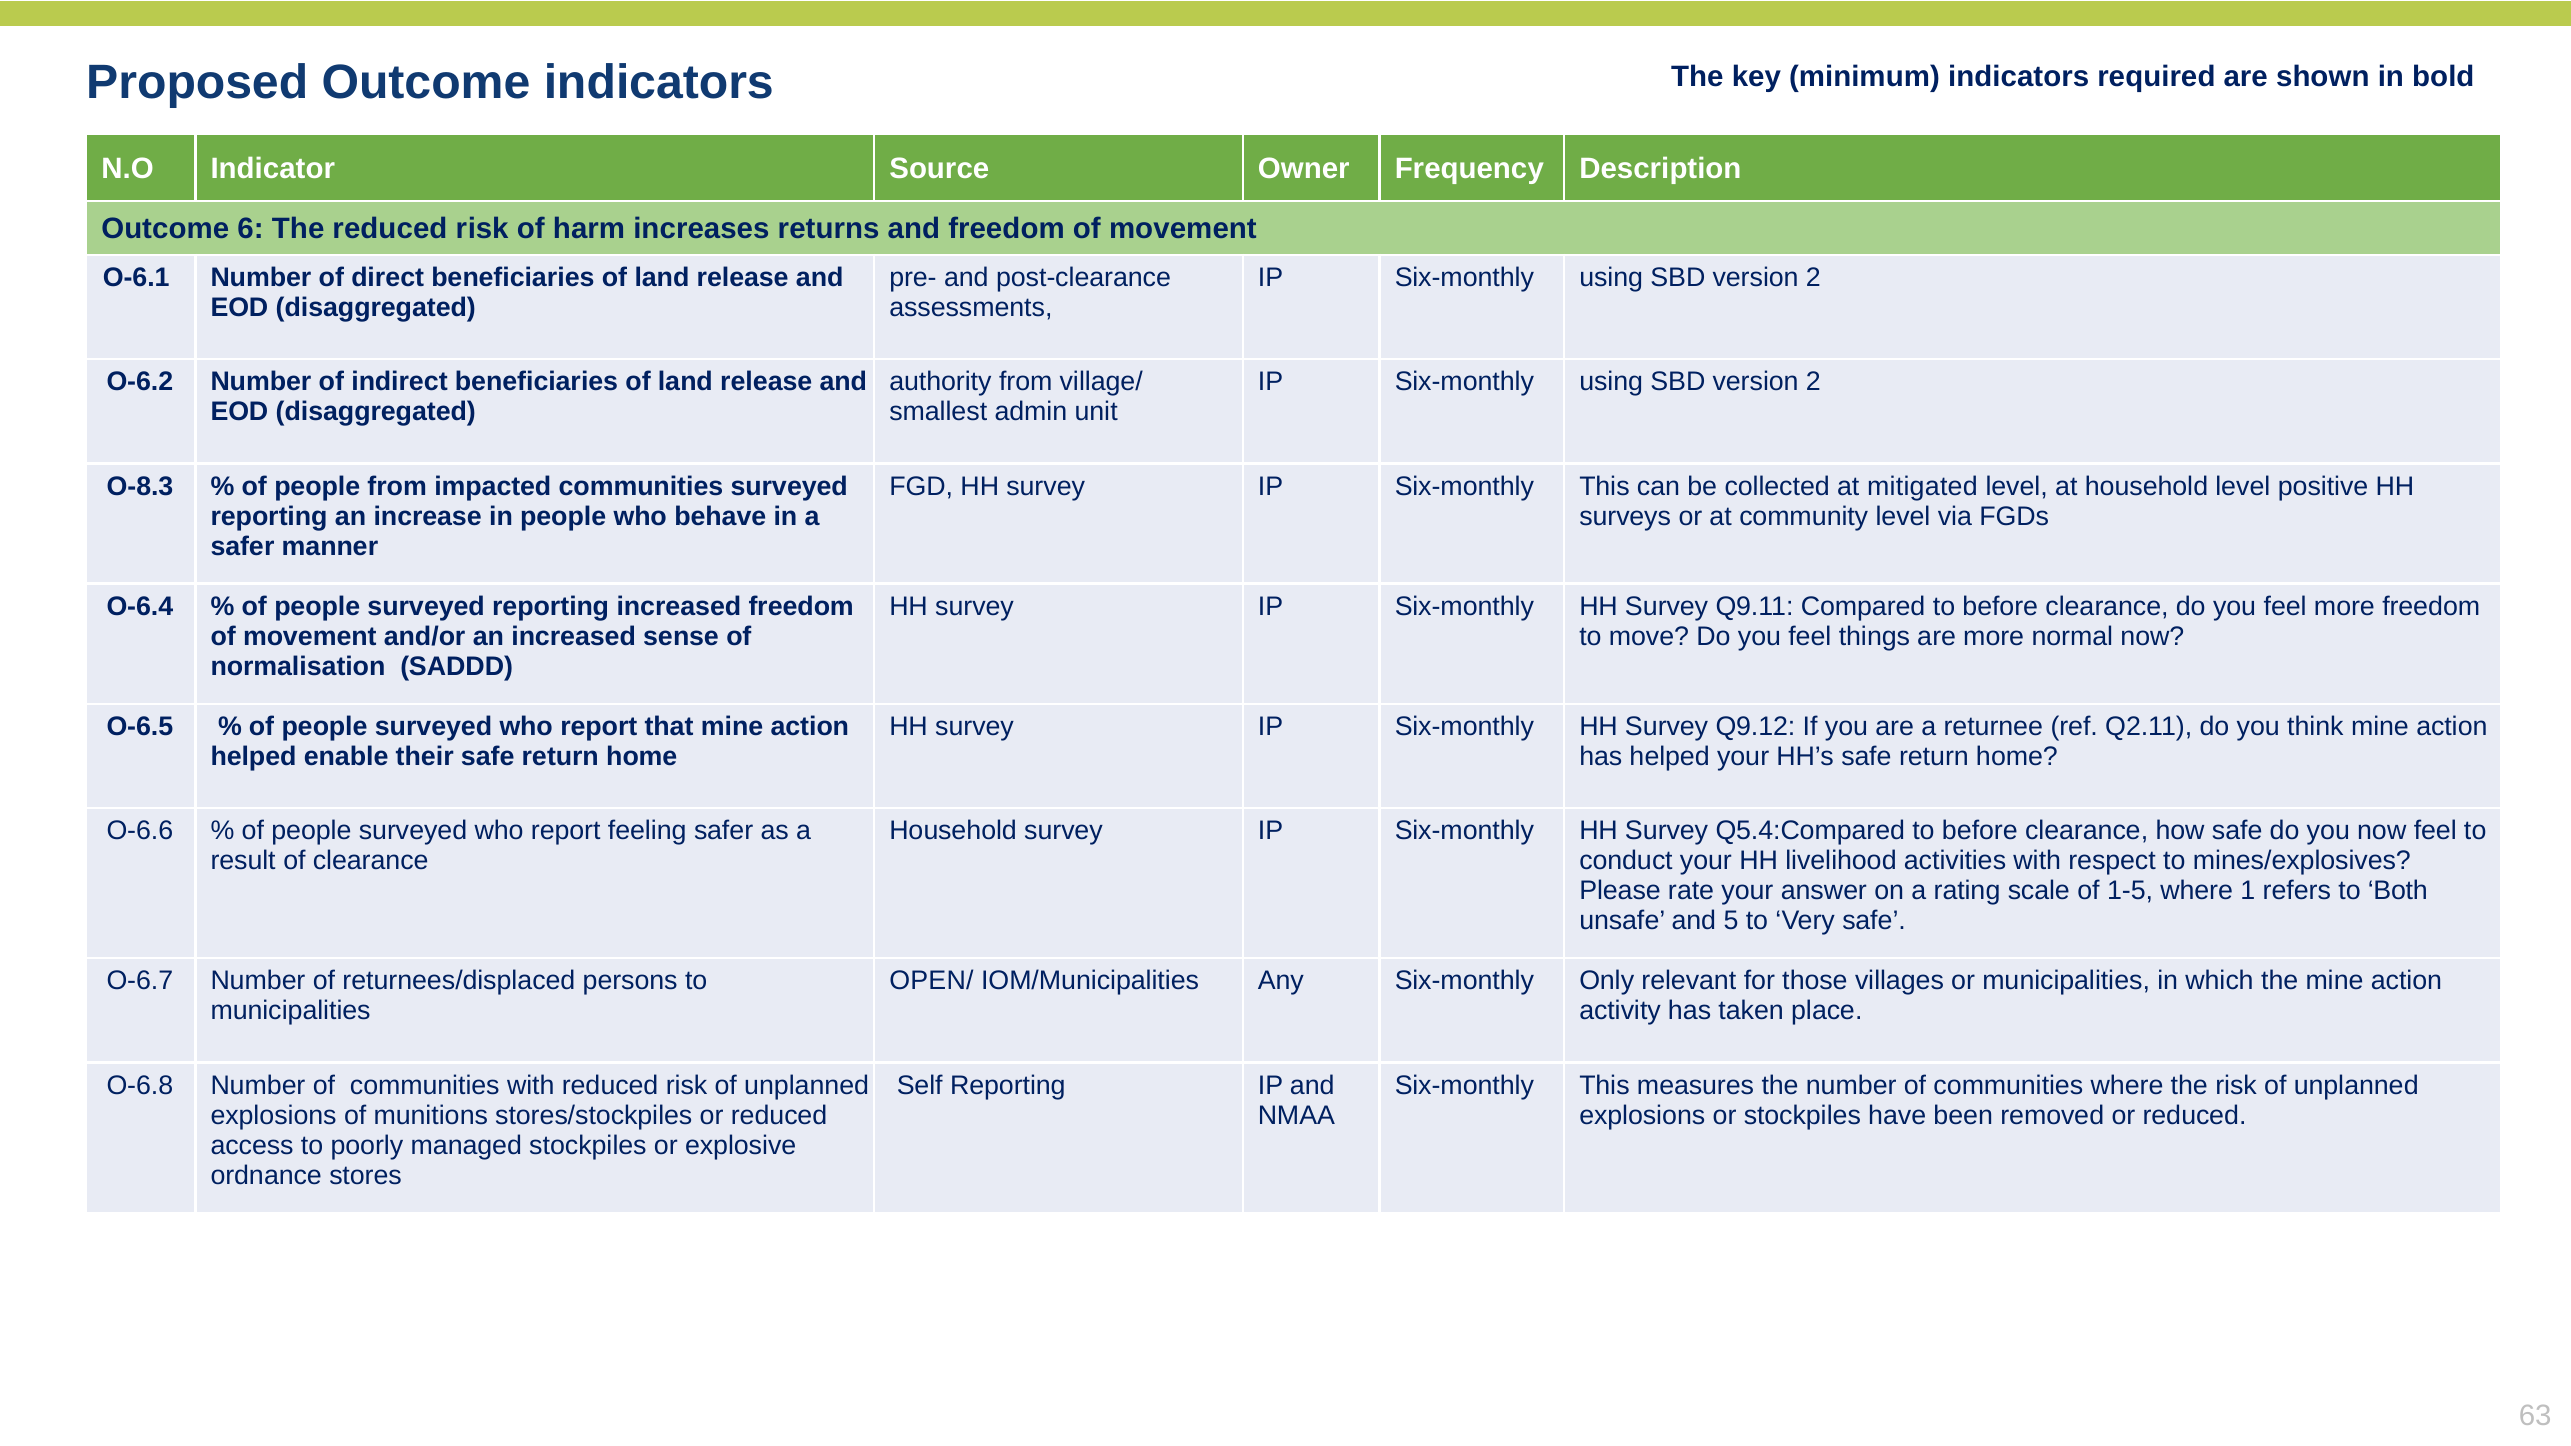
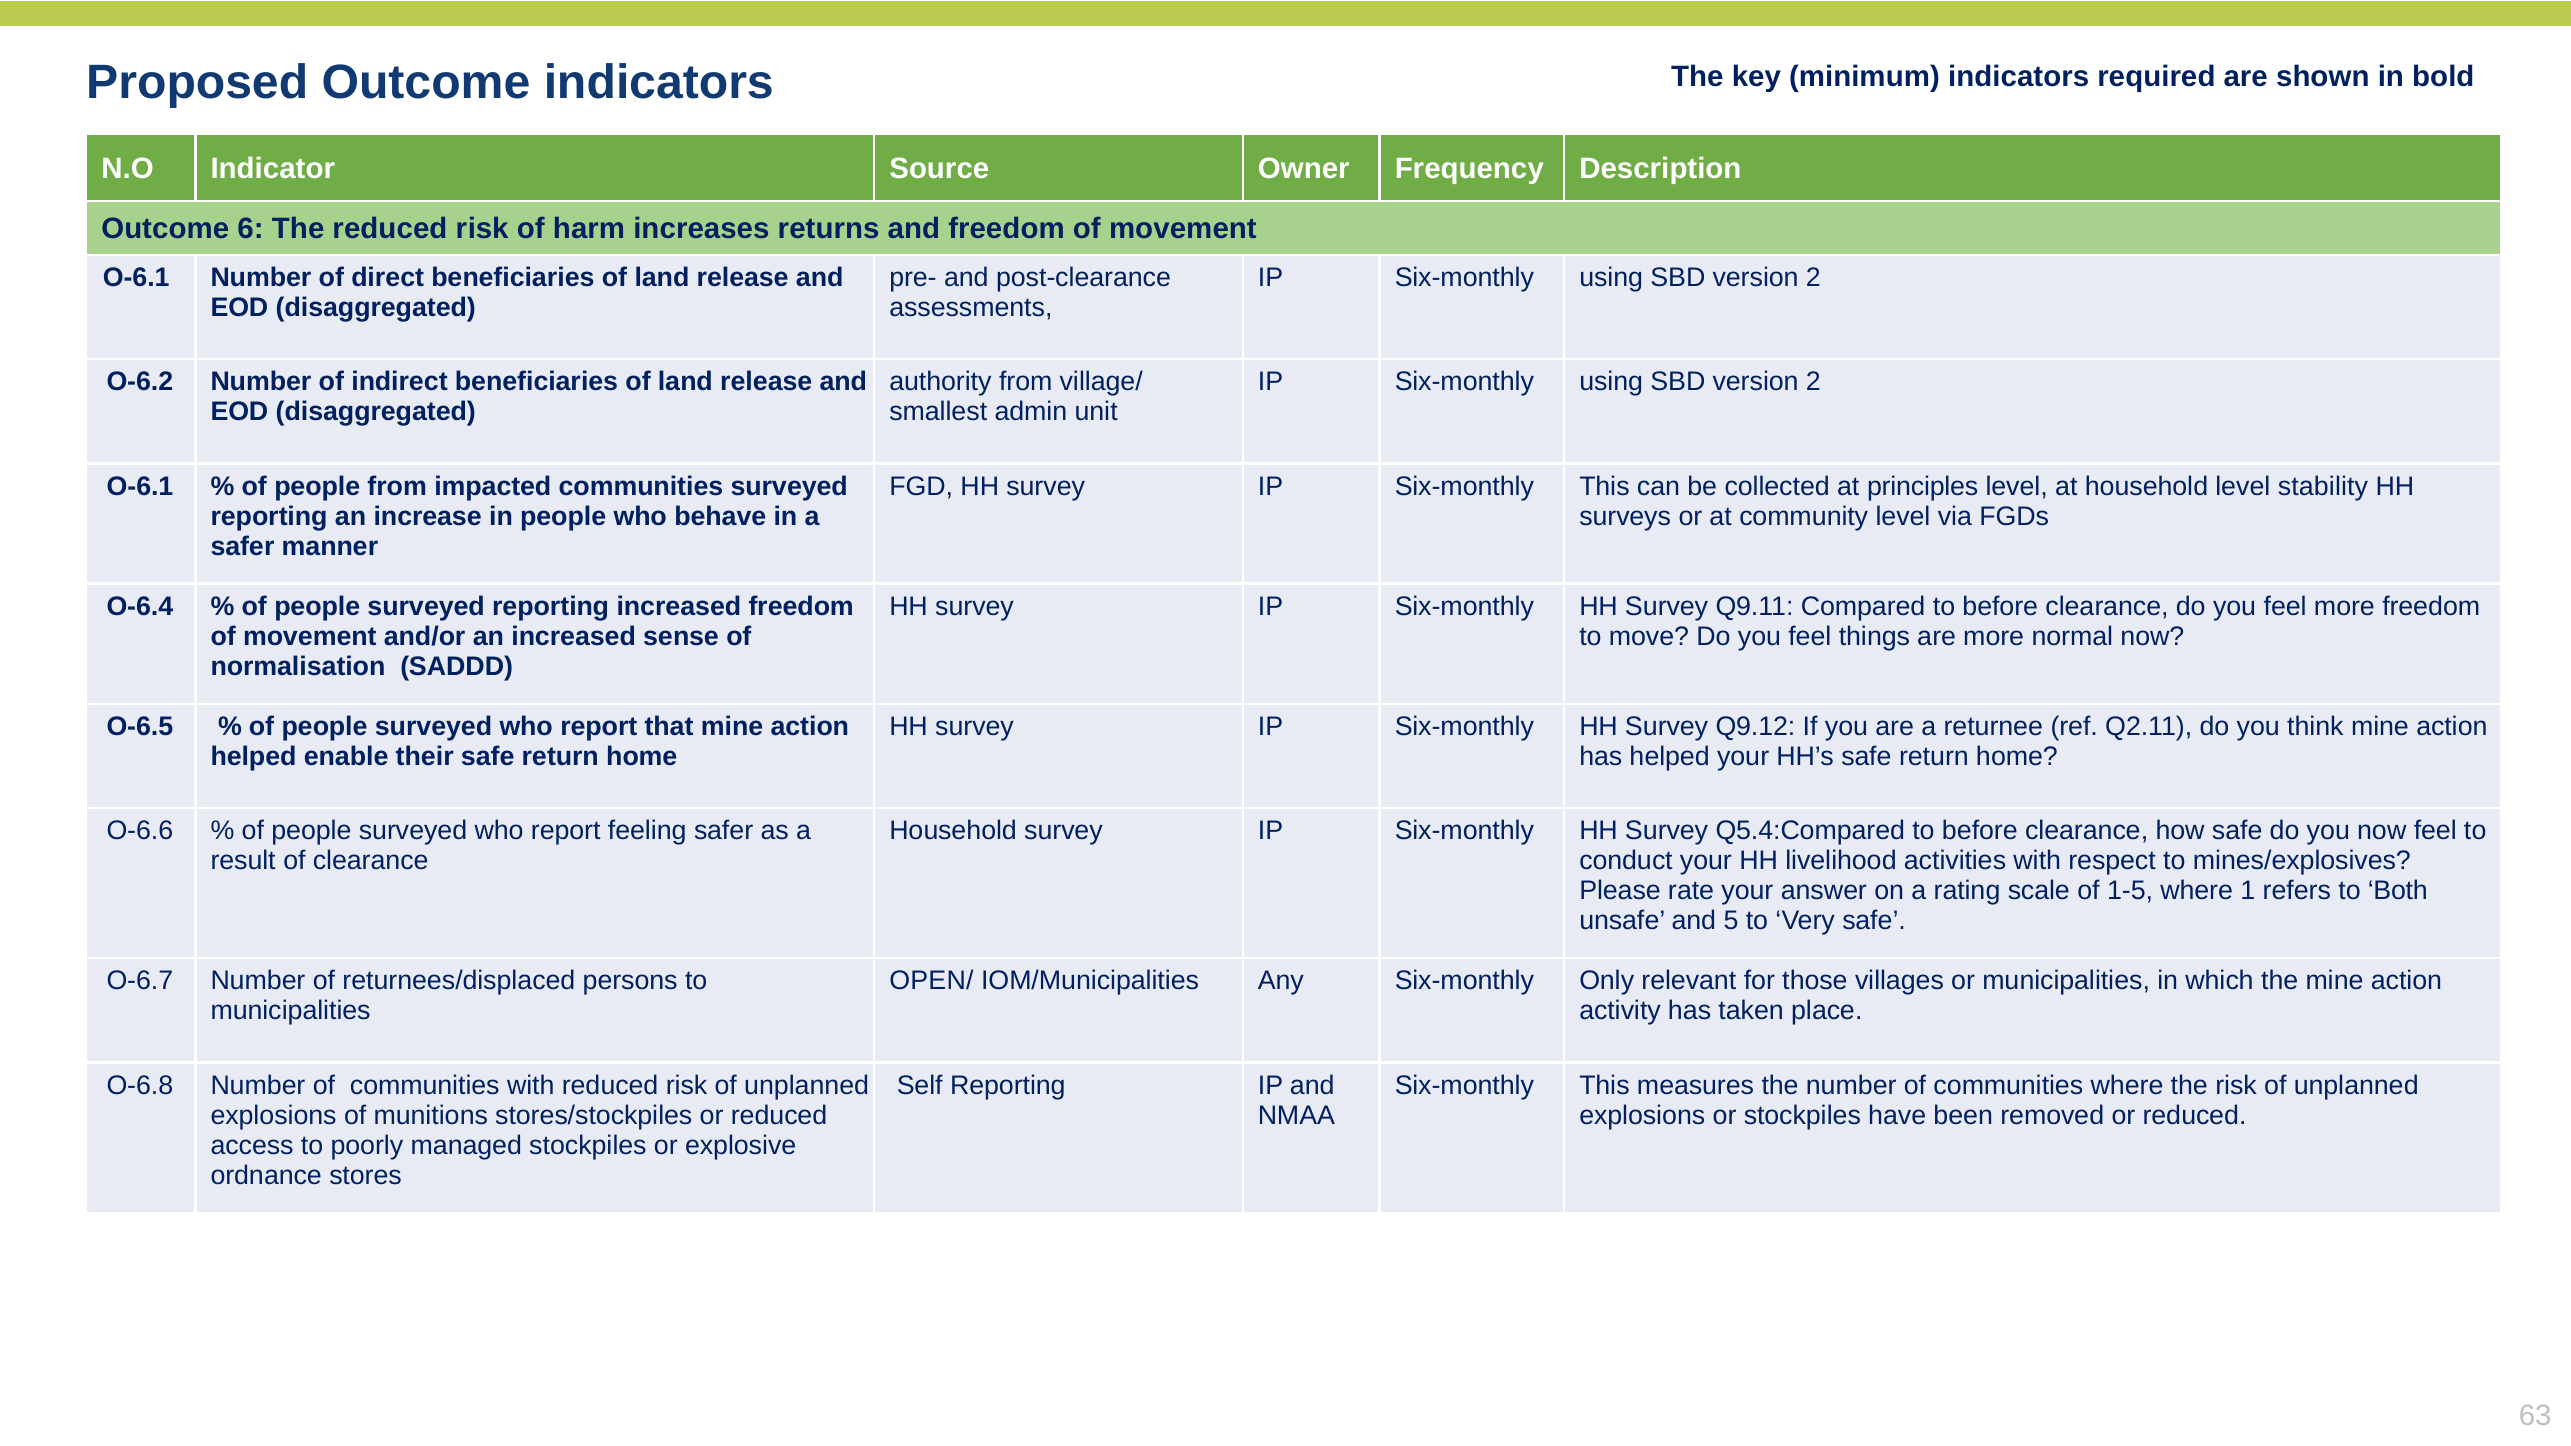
O-8.3: O-8.3 -> O-6.1 (140, 486)
mitigated: mitigated -> principles (1923, 486)
positive: positive -> stability (2323, 486)
